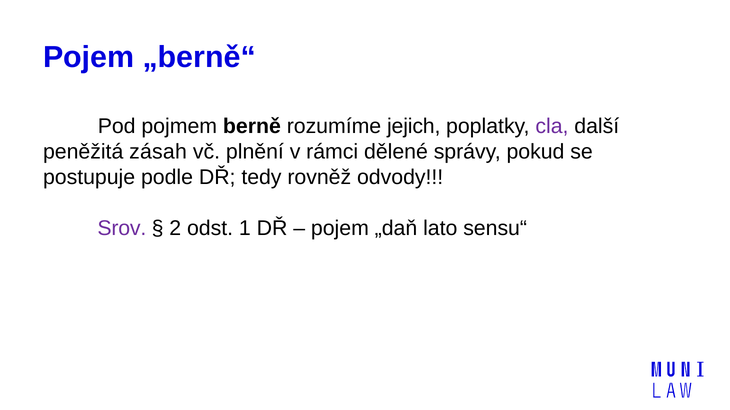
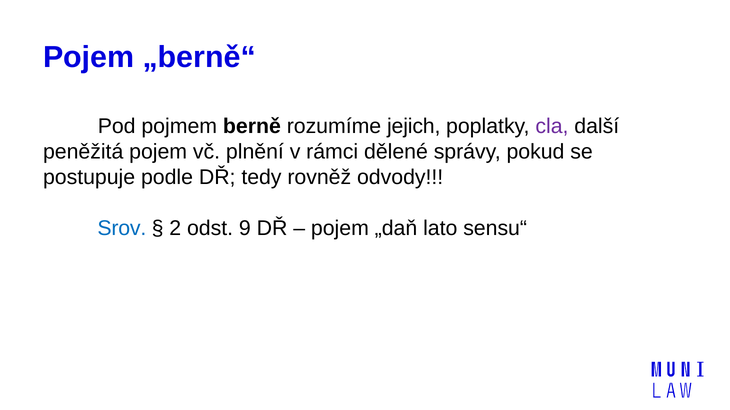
peněžitá zásah: zásah -> pojem (158, 152)
Srov colour: purple -> blue (122, 229)
1: 1 -> 9 (245, 229)
